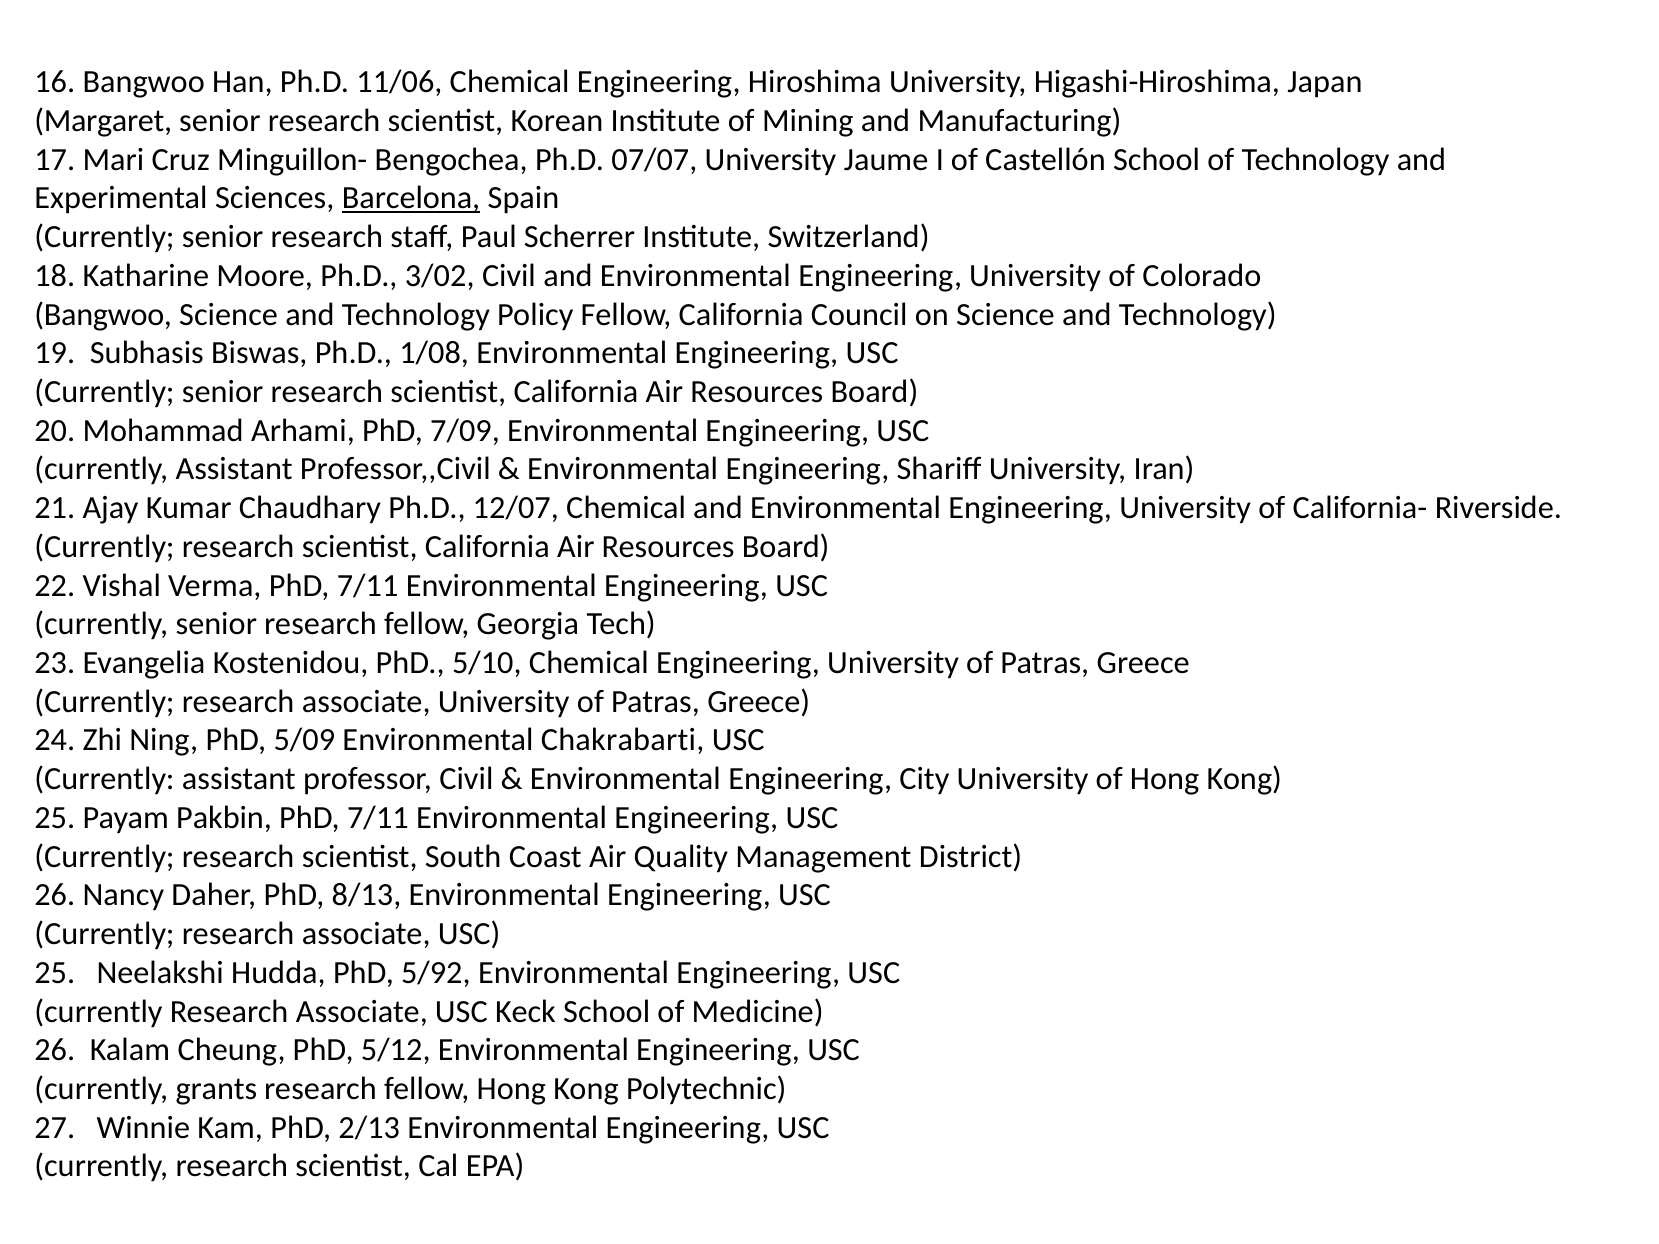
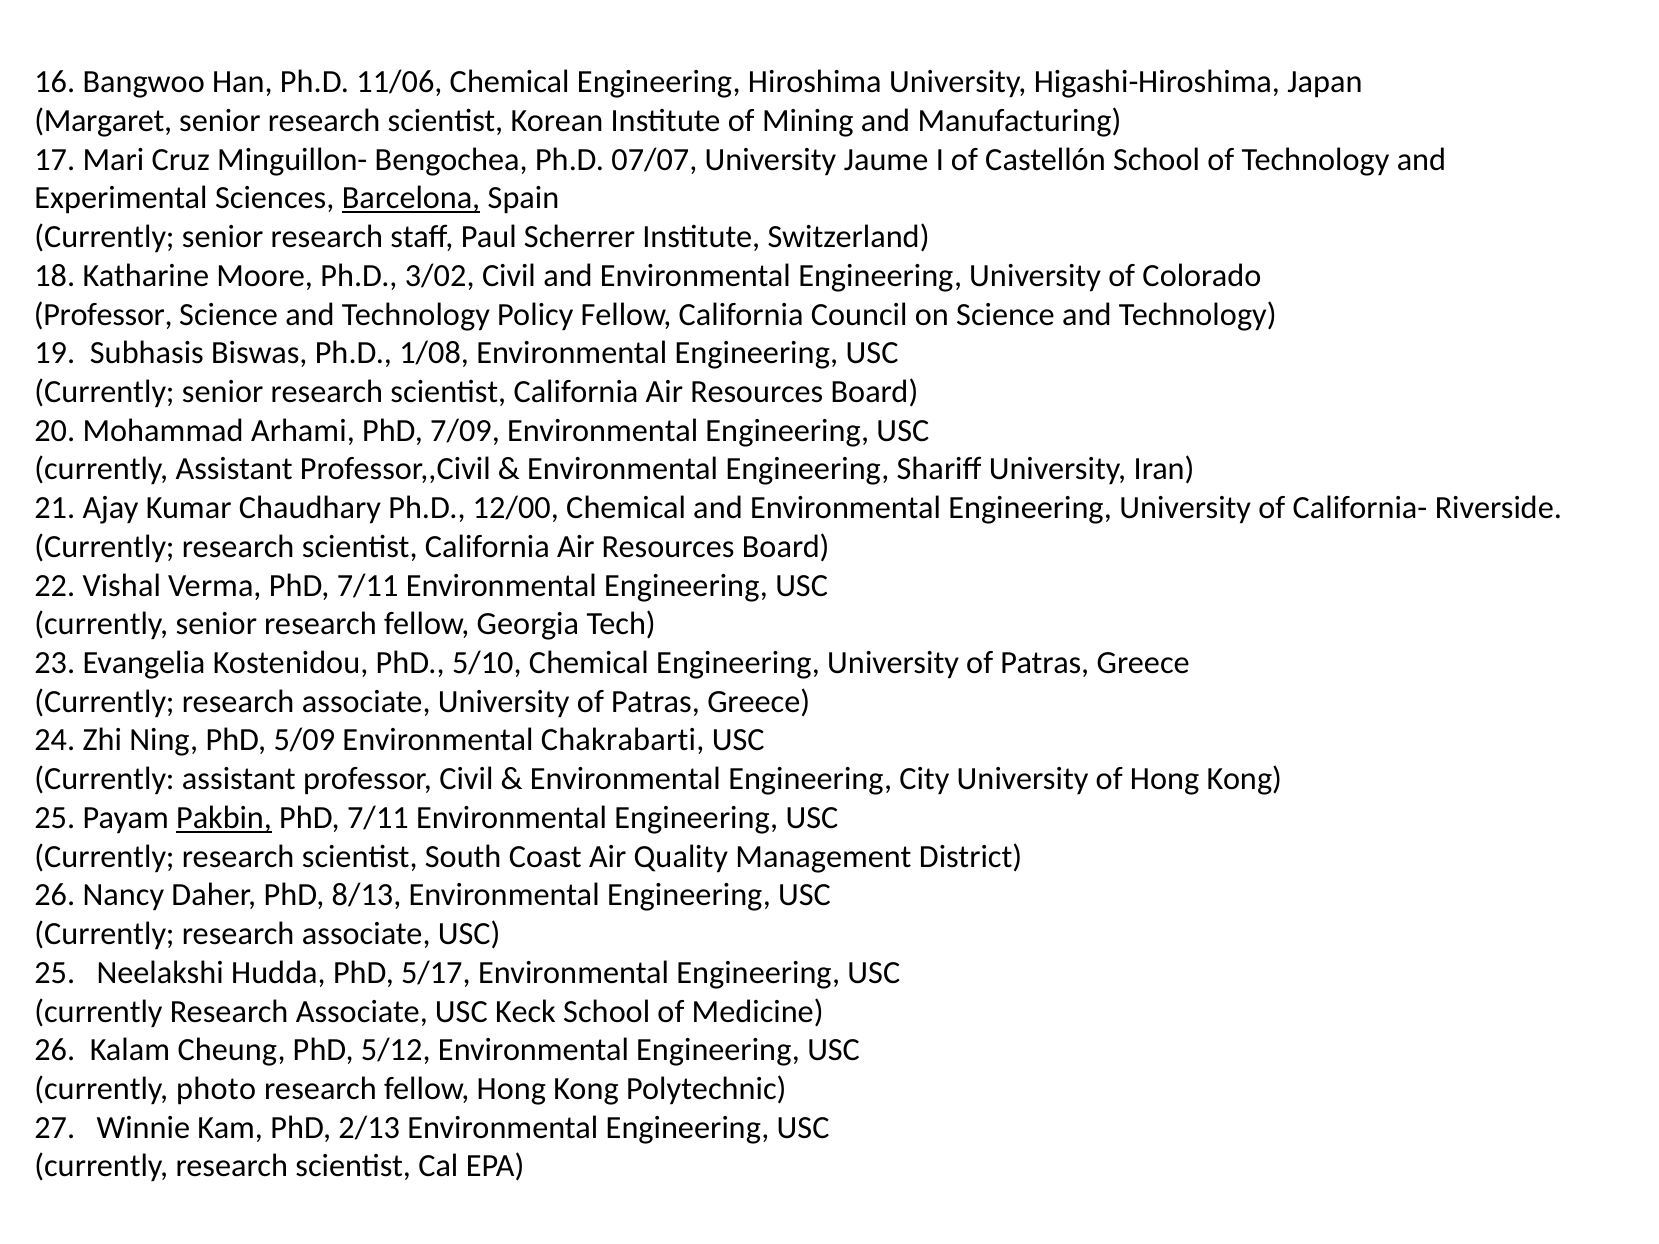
Bangwoo: Bangwoo -> Professor (103, 314)
12/07: 12/07 -> 12/00 (516, 508)
Pakbin underline: none -> present (224, 818)
5/92: 5/92 -> 5/17 (436, 973)
grants: grants -> photo (216, 1089)
